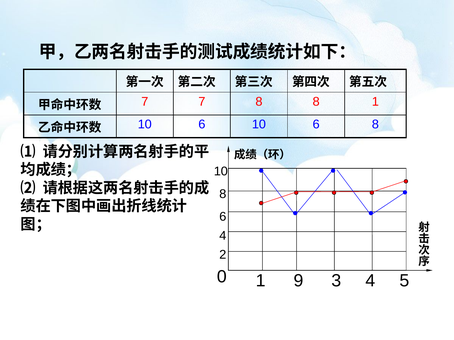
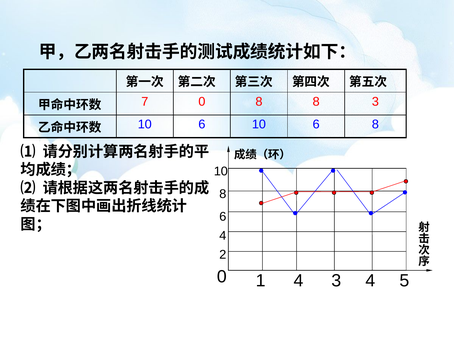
7 7: 7 -> 0 (202, 102)
8 1: 1 -> 3 (375, 102)
1 9: 9 -> 4 (298, 281)
